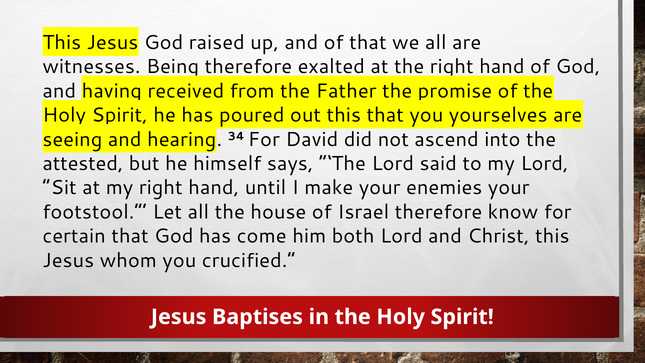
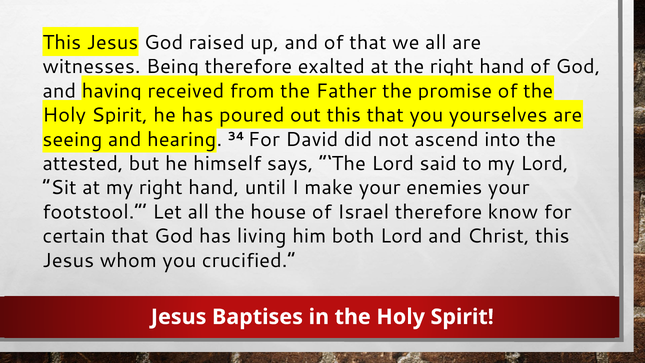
come: come -> living (262, 236)
